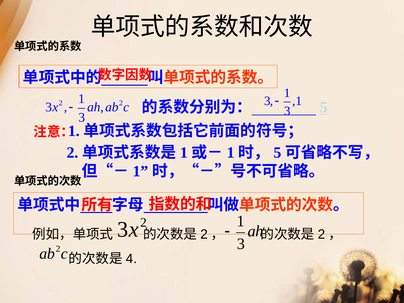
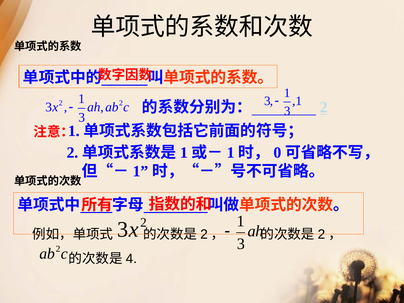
5: 5 -> 2 (324, 107)
5: 5 -> 0 (277, 153)
